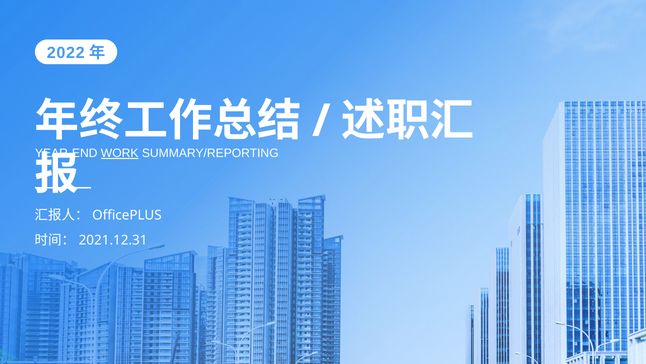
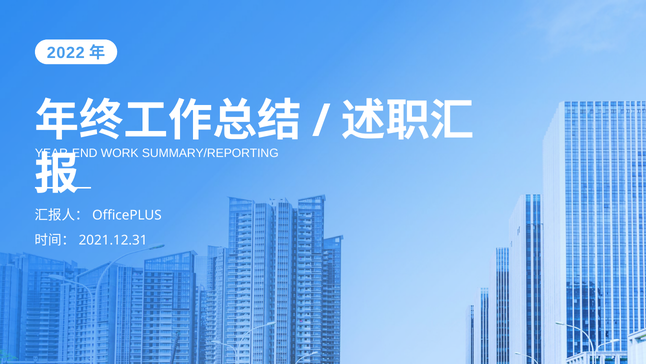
WORK underline: present -> none (120, 153)
